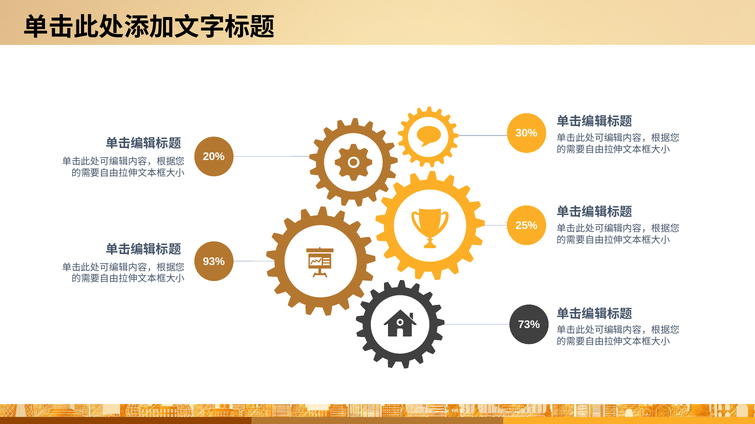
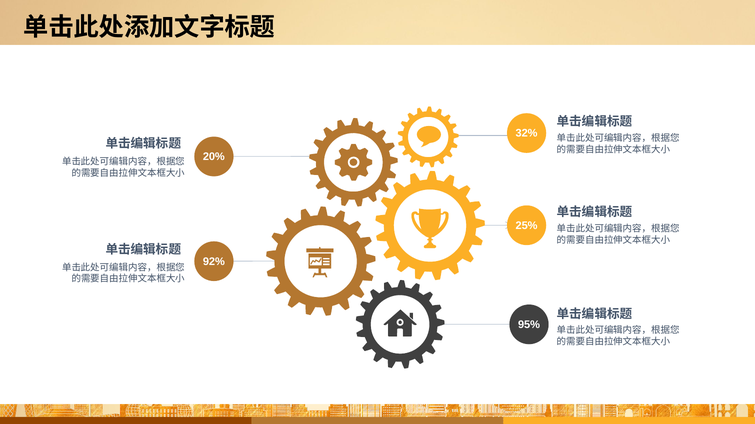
30%: 30% -> 32% (527, 134)
93%: 93% -> 92% (214, 262)
73%: 73% -> 95% (529, 325)
